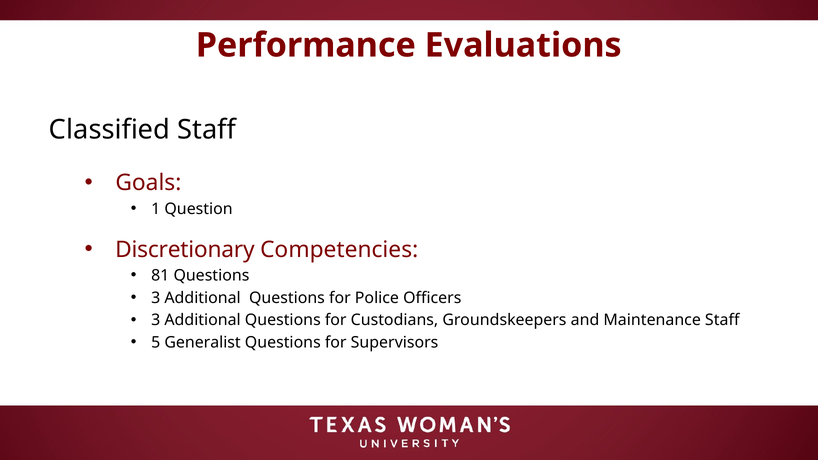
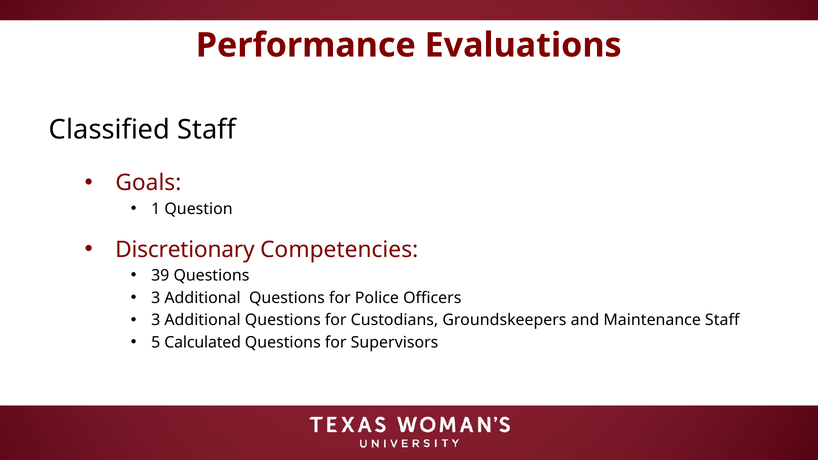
81: 81 -> 39 (160, 276)
Generalist: Generalist -> Calculated (203, 343)
